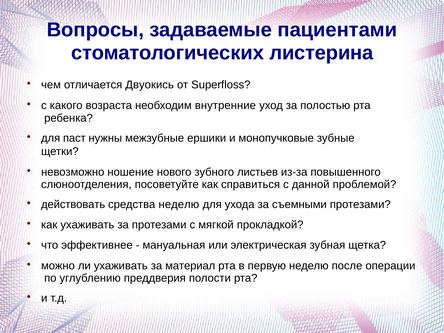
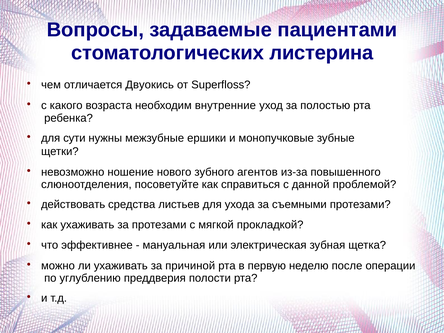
паст: паст -> сути (74, 138)
листьев: листьев -> агентов (257, 172)
средства неделю: неделю -> листьев (179, 205)
материал: материал -> причиной (190, 266)
